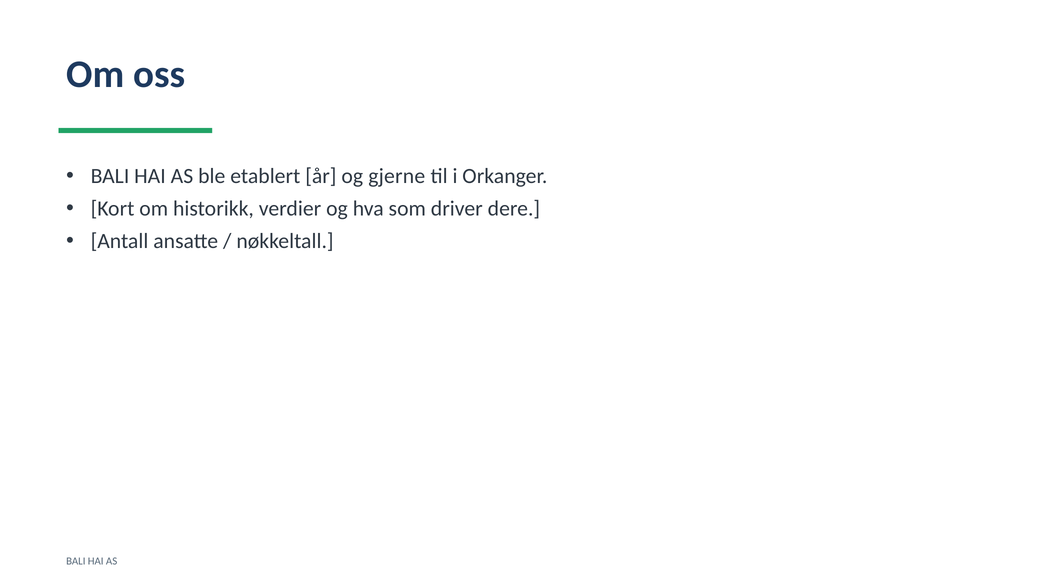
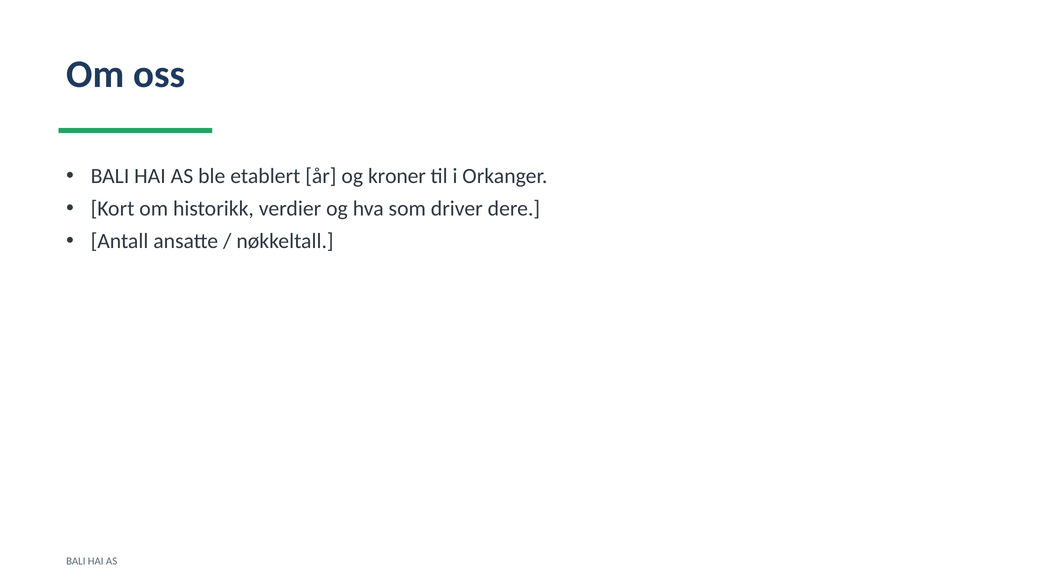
gjerne: gjerne -> kroner (397, 176)
